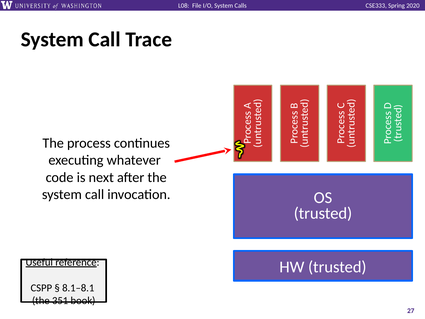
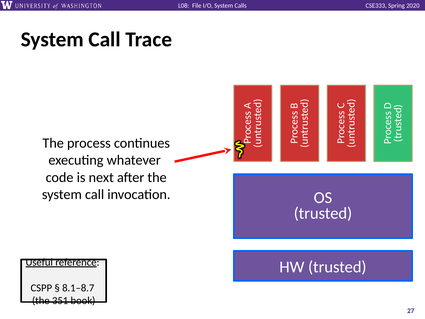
8.1–8.1: 8.1–8.1 -> 8.1–8.7 (78, 288)
